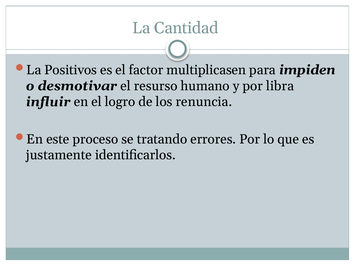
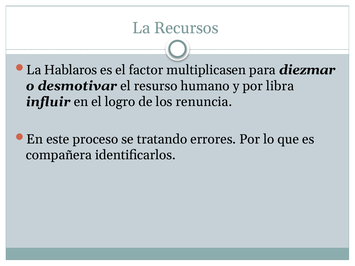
Cantidad: Cantidad -> Recursos (186, 28)
Positivos: Positivos -> Hablaros (71, 70)
impiden: impiden -> diezmar (307, 70)
justamente: justamente -> compañera (59, 155)
